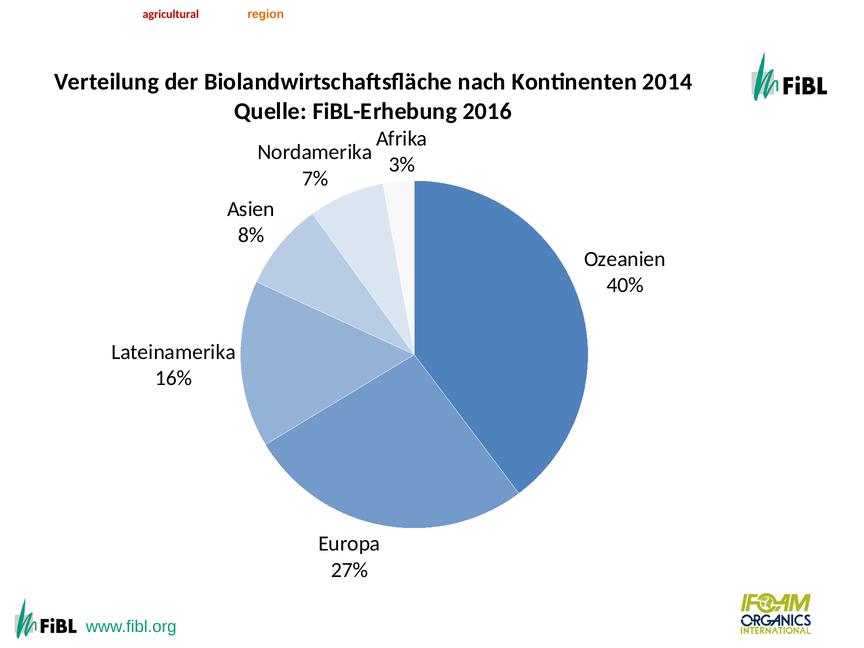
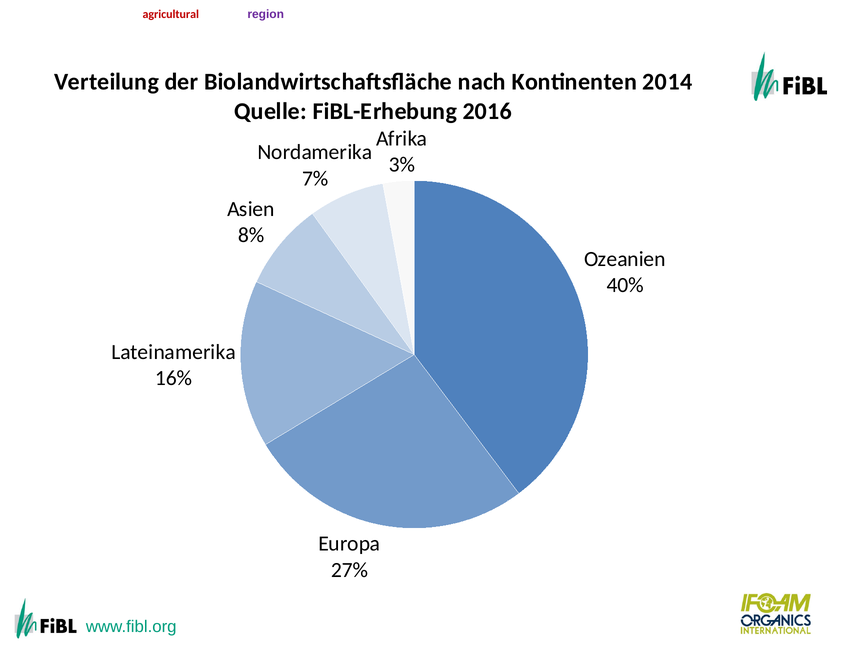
region colour: orange -> purple (266, 14)
